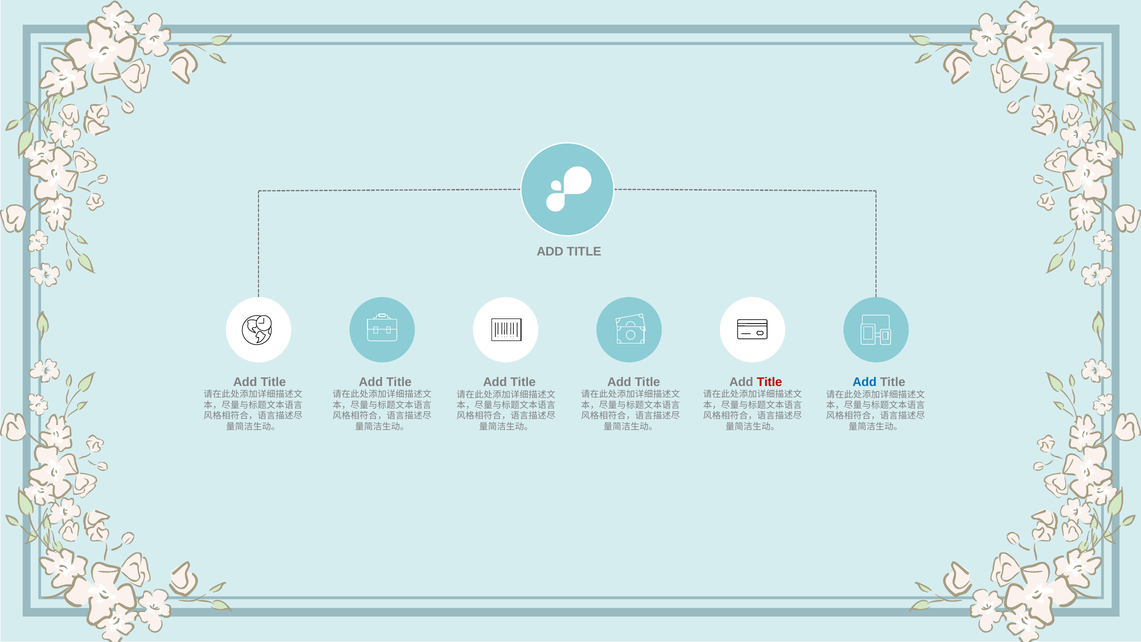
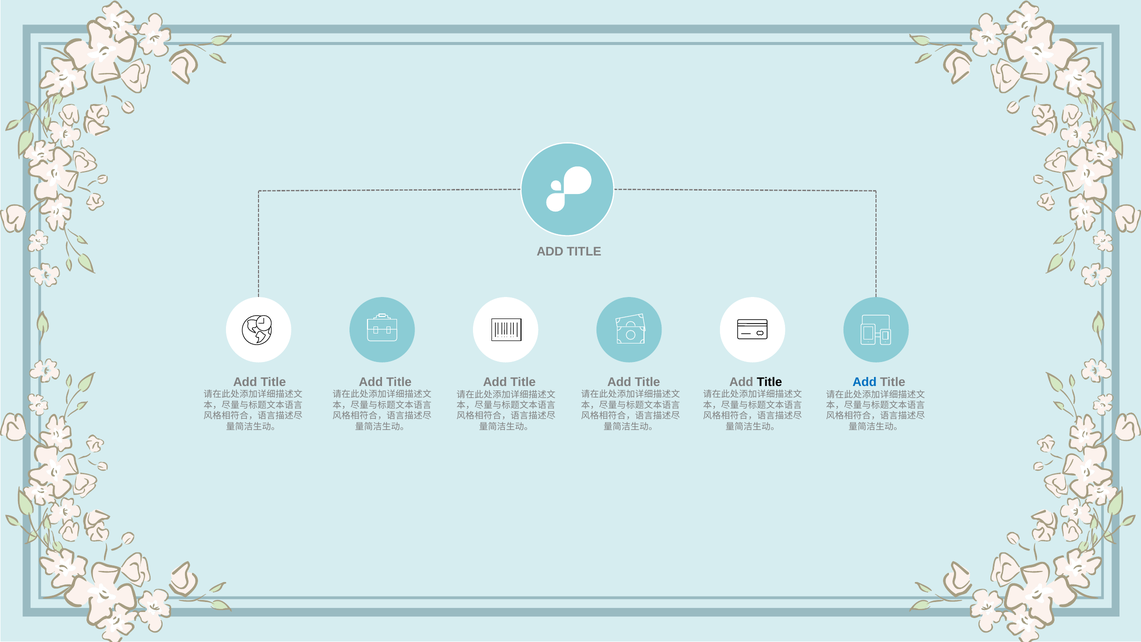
Title colour: red -> black (769, 382)
